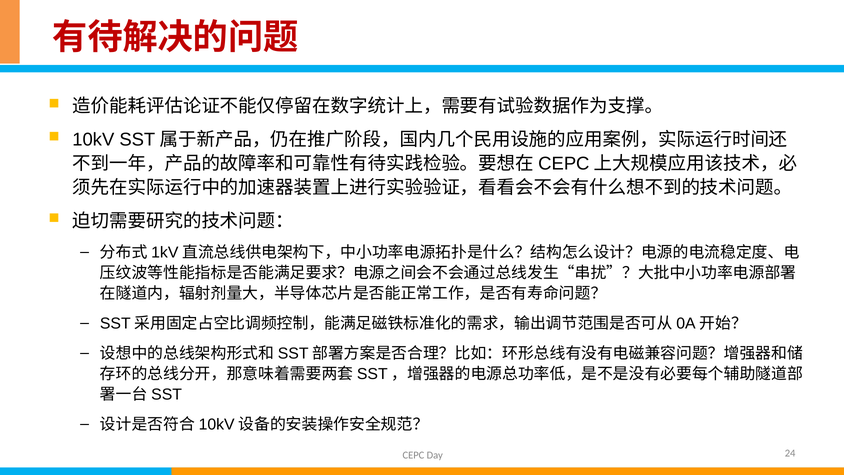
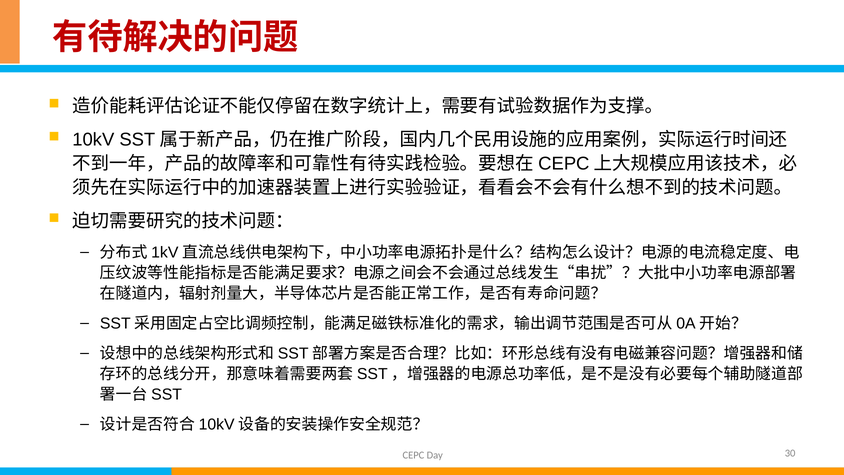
24: 24 -> 30 (790, 453)
